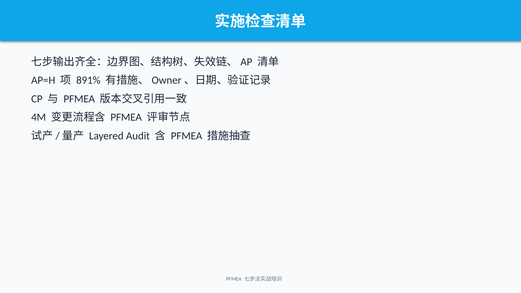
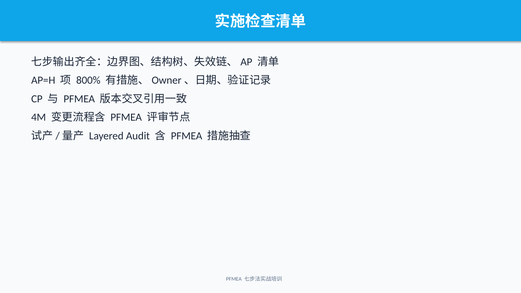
891%: 891% -> 800% (88, 80)
